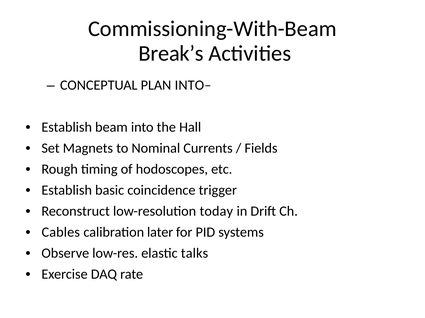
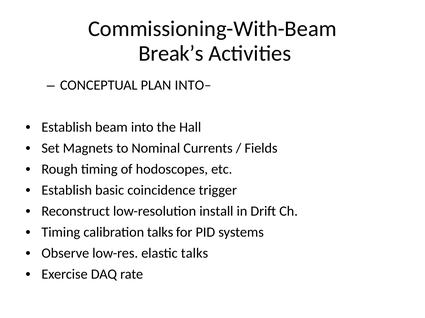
today: today -> install (216, 212)
Cables: Cables -> Timing (61, 233)
calibration later: later -> talks (160, 233)
